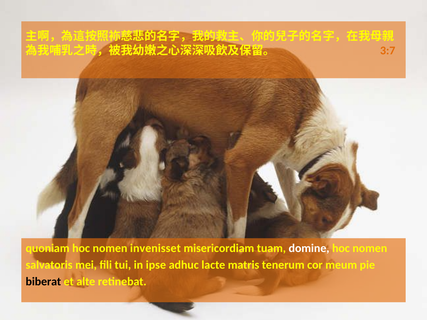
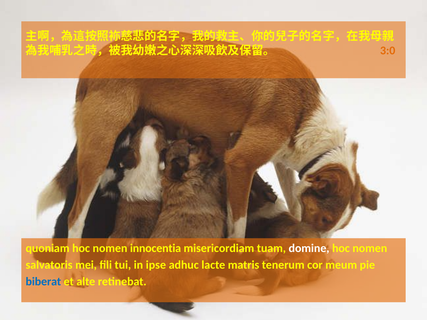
3:7: 3:7 -> 3:0 (388, 51)
invenisset: invenisset -> innocentia (156, 249)
biberat colour: black -> blue (43, 282)
